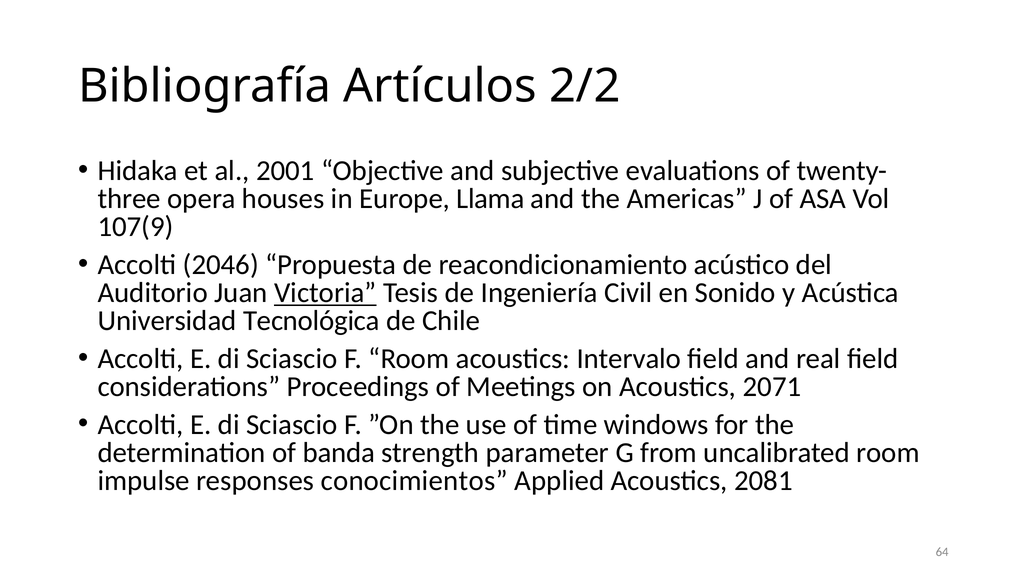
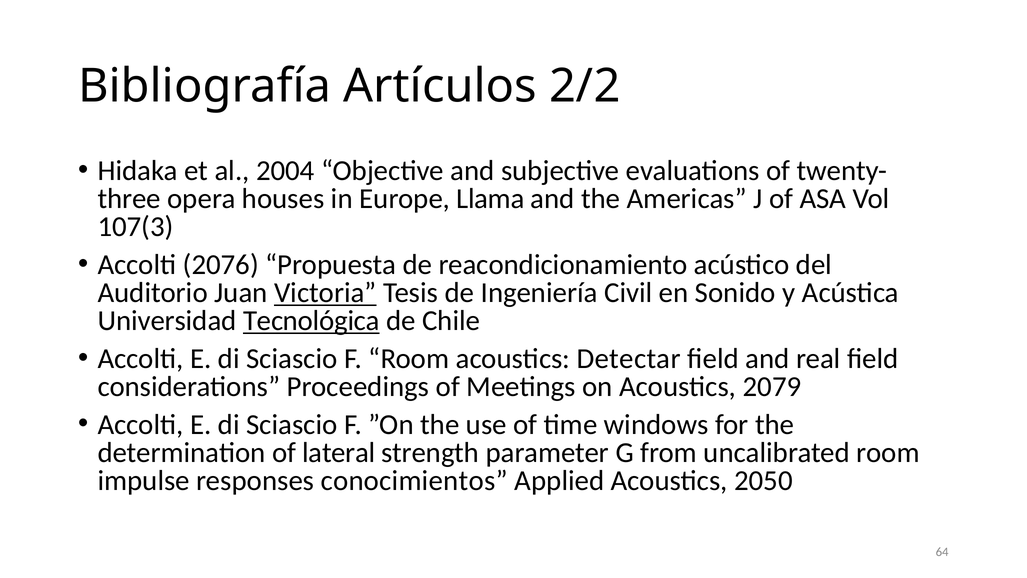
2001: 2001 -> 2004 (285, 171)
107(9: 107(9 -> 107(3 (136, 227)
2046: 2046 -> 2076 (221, 265)
Tecnológica underline: none -> present (311, 321)
Intervalo: Intervalo -> Detectar (629, 358)
2071: 2071 -> 2079 (772, 387)
banda: banda -> lateral (339, 452)
2081: 2081 -> 2050 (763, 481)
